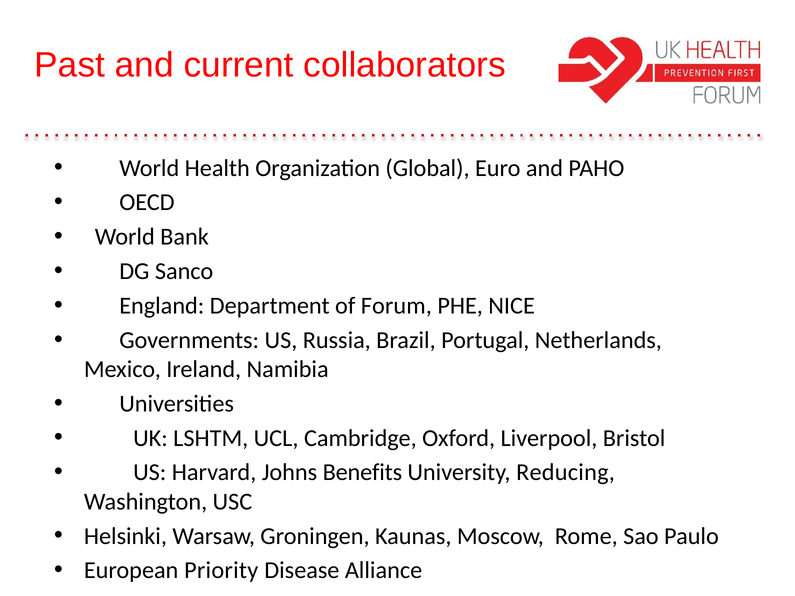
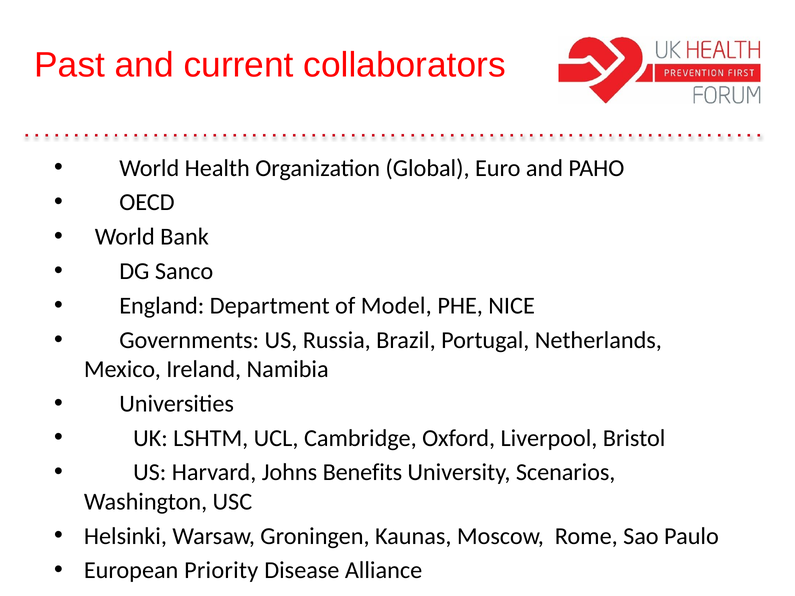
Forum: Forum -> Model (396, 306)
Reducing: Reducing -> Scenarios (566, 473)
